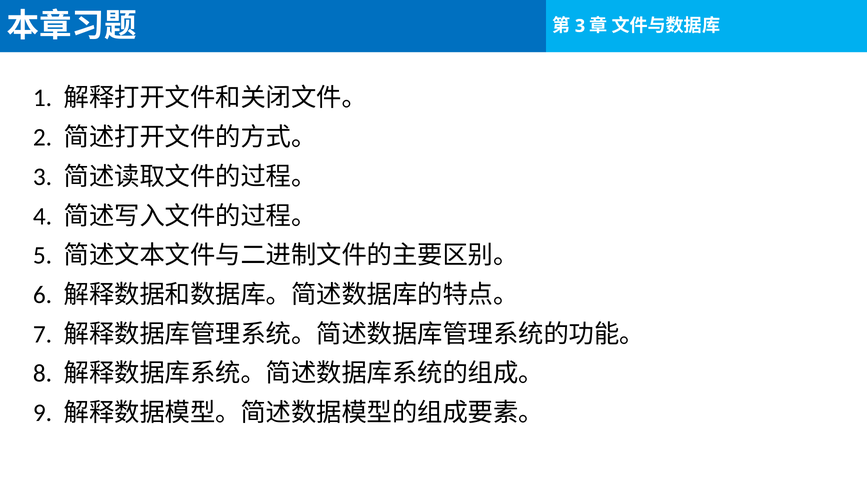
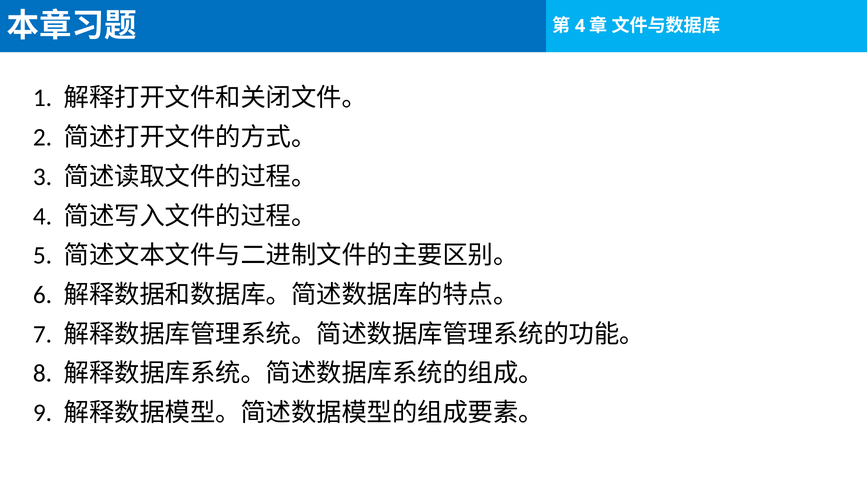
3: 3 -> 4 (580, 26)
